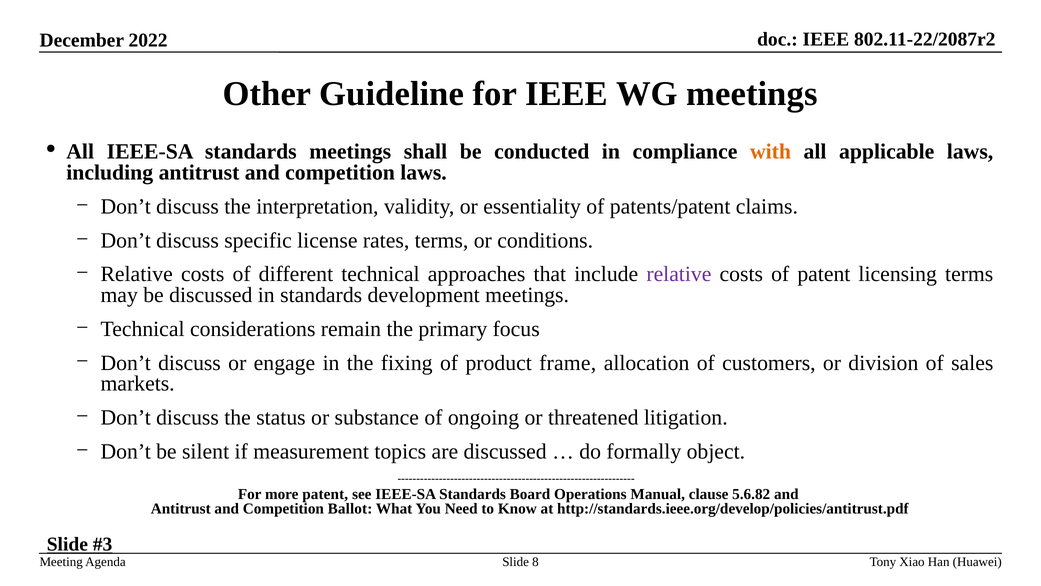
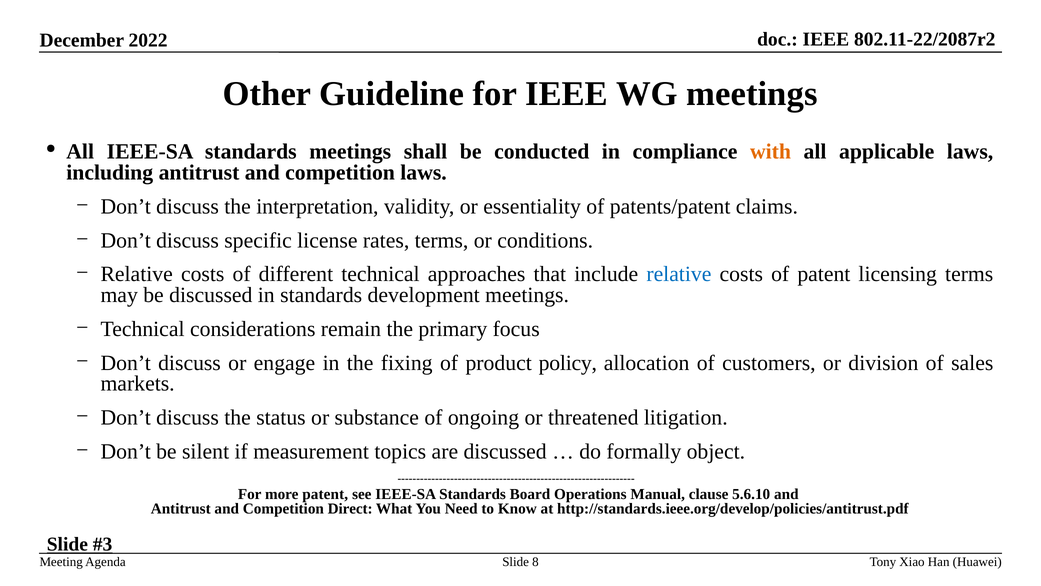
relative colour: purple -> blue (679, 274)
frame: frame -> policy (568, 363)
5.6.82: 5.6.82 -> 5.6.10 (751, 494)
Ballot: Ballot -> Direct (350, 509)
